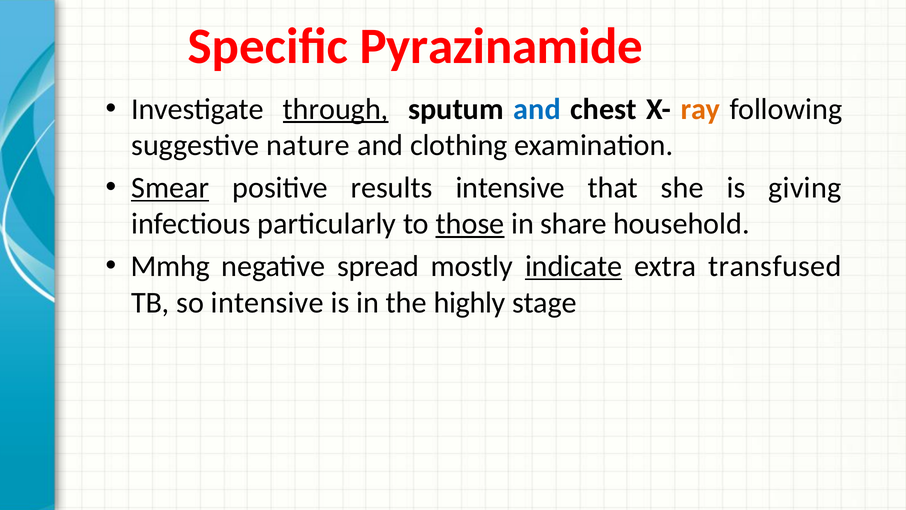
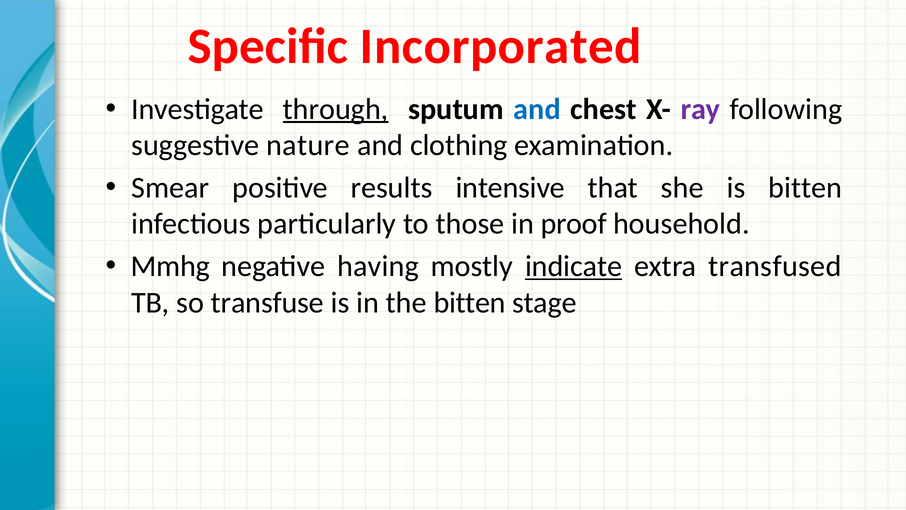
Pyrazinamide: Pyrazinamide -> Incorporated (501, 46)
ray colour: orange -> purple (700, 109)
Smear underline: present -> none (170, 188)
is giving: giving -> bitten (805, 188)
those underline: present -> none (470, 224)
share: share -> proof (574, 224)
spread: spread -> having (378, 266)
so intensive: intensive -> transfuse (267, 302)
the highly: highly -> bitten (470, 302)
